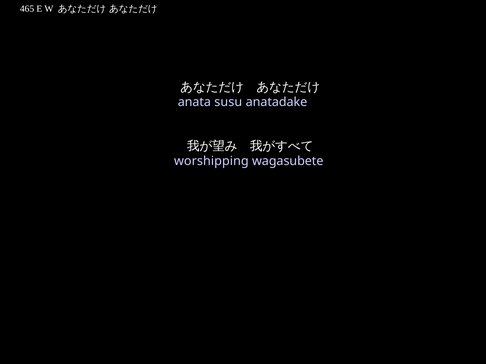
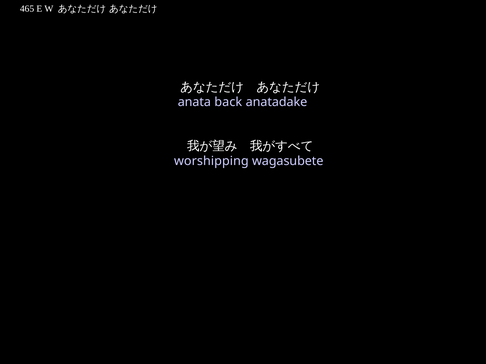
susu: susu -> back (228, 102)
